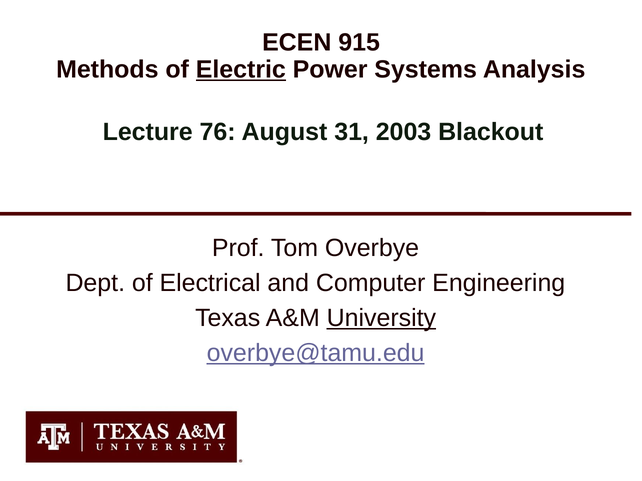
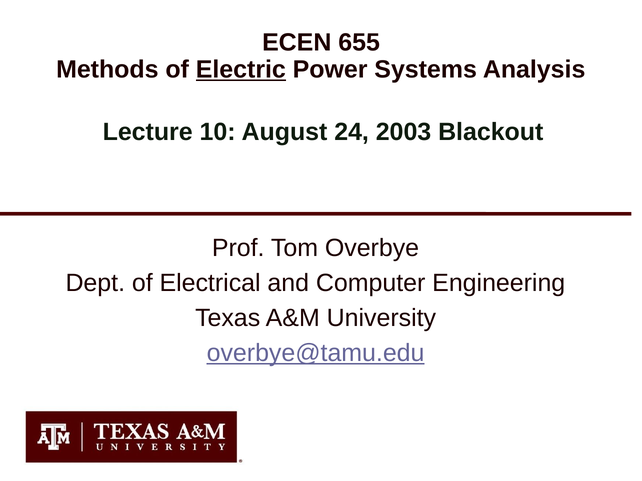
915: 915 -> 655 (359, 43)
76: 76 -> 10 (218, 132)
31: 31 -> 24 (352, 132)
University underline: present -> none (381, 318)
